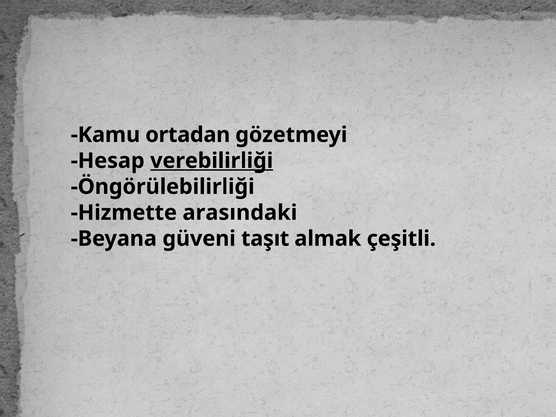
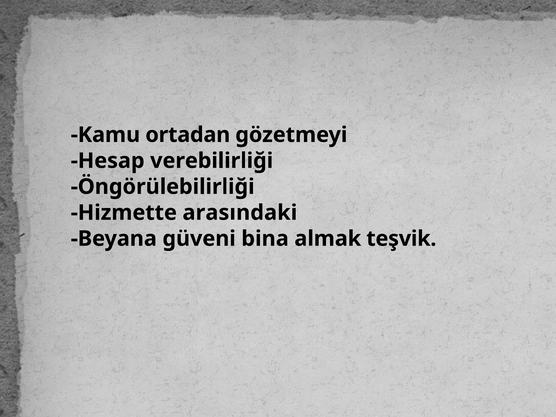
verebilirliği underline: present -> none (212, 161)
taşıt: taşıt -> bina (265, 239)
çeşitli: çeşitli -> teşvik (401, 239)
